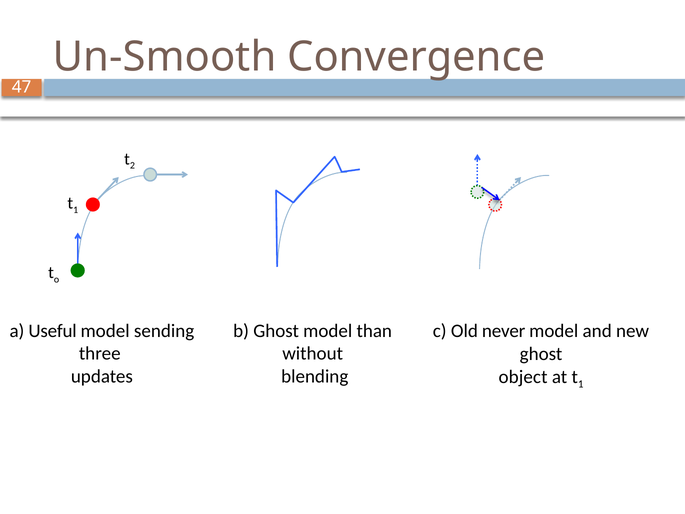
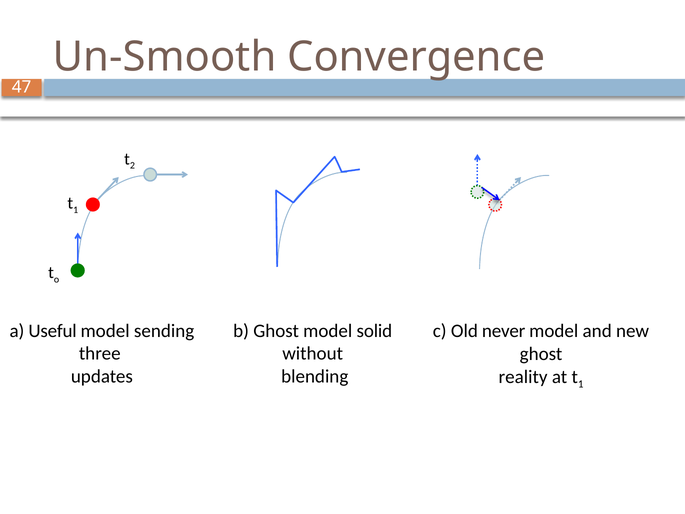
than: than -> solid (374, 331)
object: object -> reality (523, 377)
